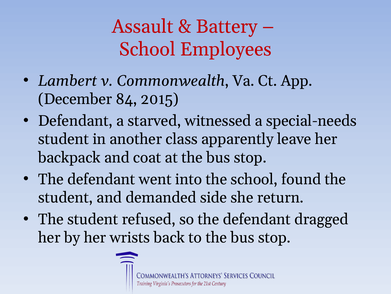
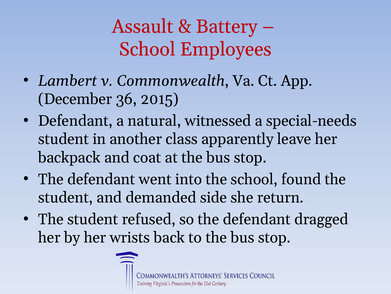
84: 84 -> 36 (126, 99)
starved: starved -> natural (154, 121)
